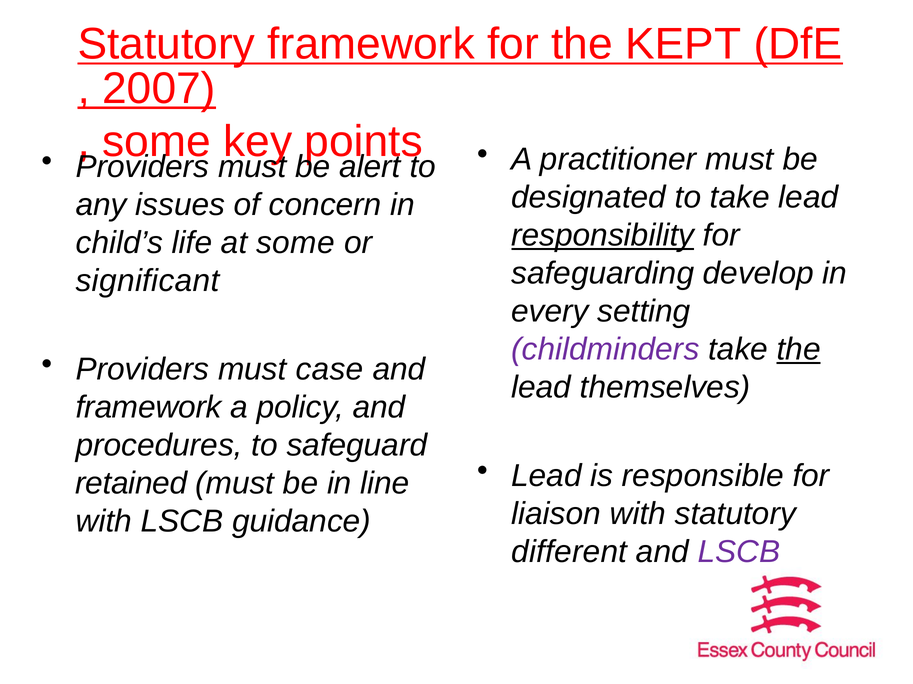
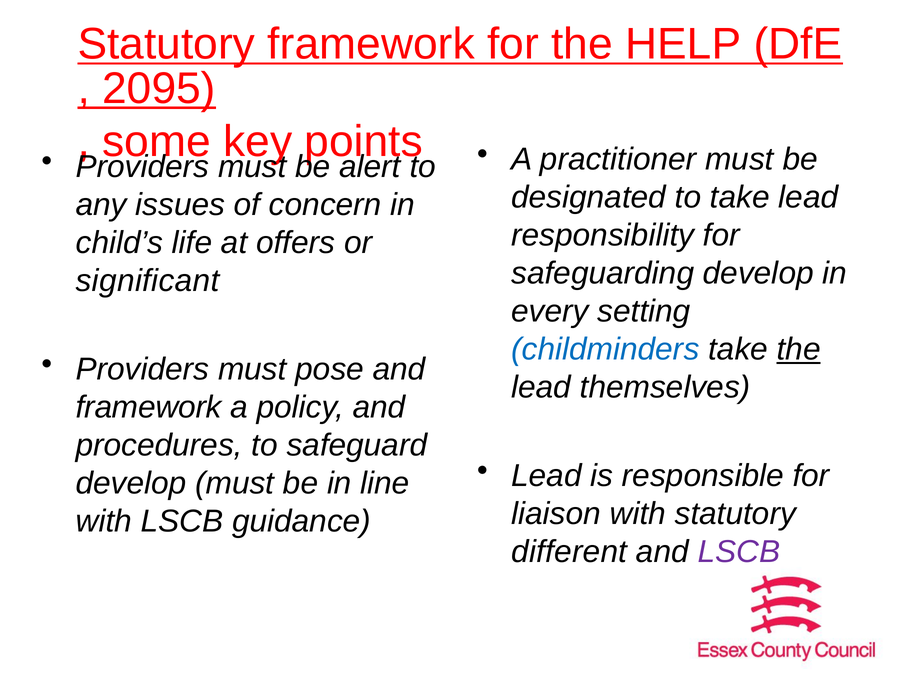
KEPT: KEPT -> HELP (683, 44)
2007: 2007 -> 2095 (159, 89)
responsibility underline: present -> none (603, 236)
at some: some -> offers (296, 243)
childminders colour: purple -> blue (605, 350)
case: case -> pose (330, 370)
retained: retained -> develop (131, 484)
